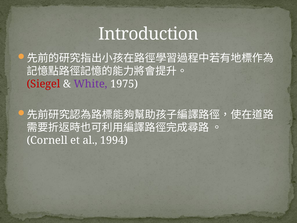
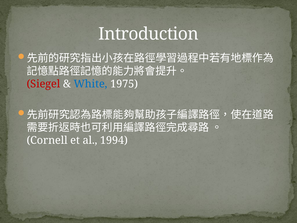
White colour: purple -> blue (91, 84)
